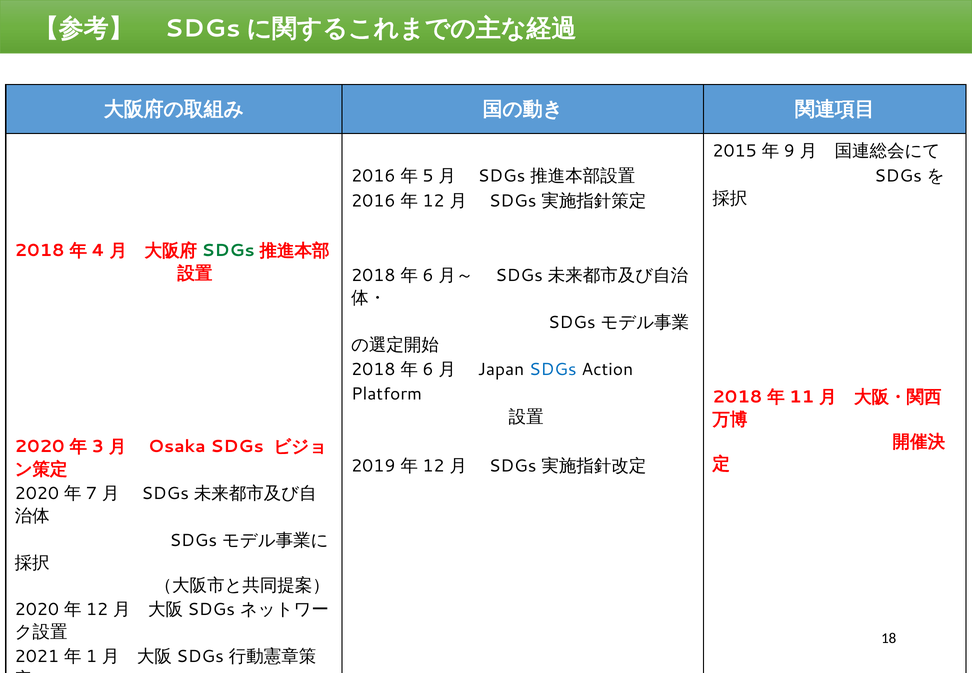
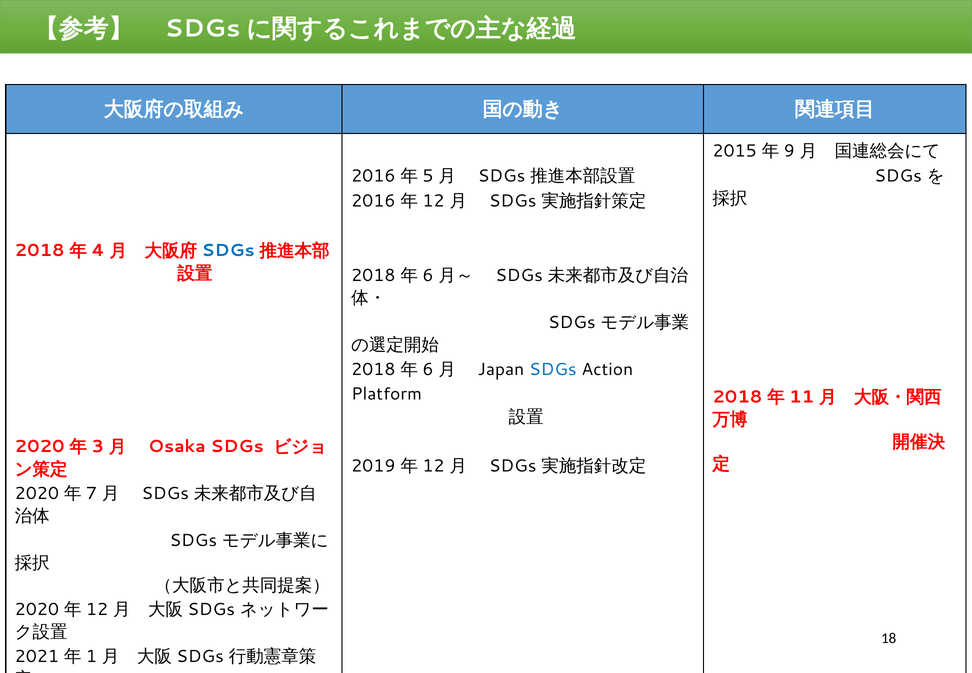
SDGs colour: green -> blue (228, 251)
